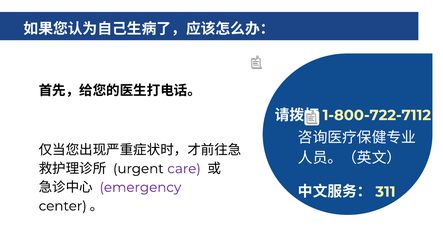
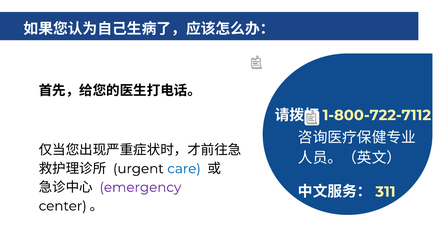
care colour: purple -> blue (184, 169)
